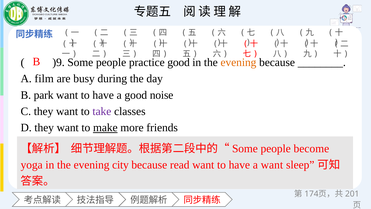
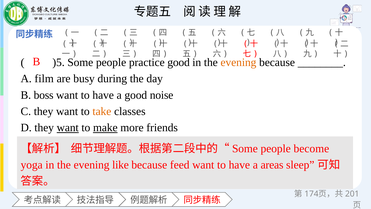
)9: )9 -> )5 (59, 62)
park: park -> boss (44, 95)
take colour: purple -> orange (102, 111)
want underline: none -> present (68, 128)
city: city -> like (120, 165)
read: read -> feed (180, 165)
a want: want -> areas (272, 165)
